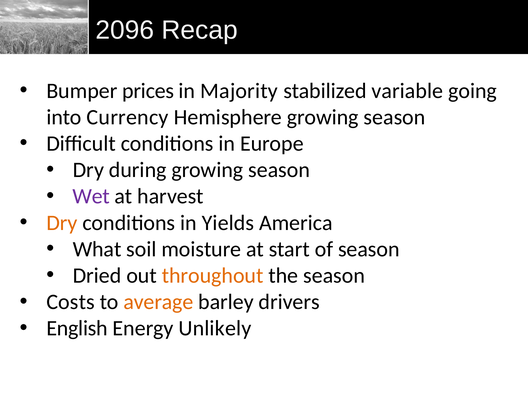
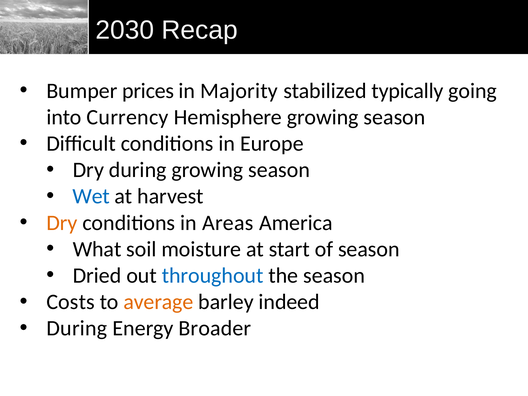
2096: 2096 -> 2030 (125, 30)
variable: variable -> typically (408, 91)
Wet colour: purple -> blue (91, 196)
Yields: Yields -> Areas (228, 223)
throughout colour: orange -> blue (213, 276)
drivers: drivers -> indeed (289, 302)
English: English -> During (77, 328)
Unlikely: Unlikely -> Broader (215, 328)
